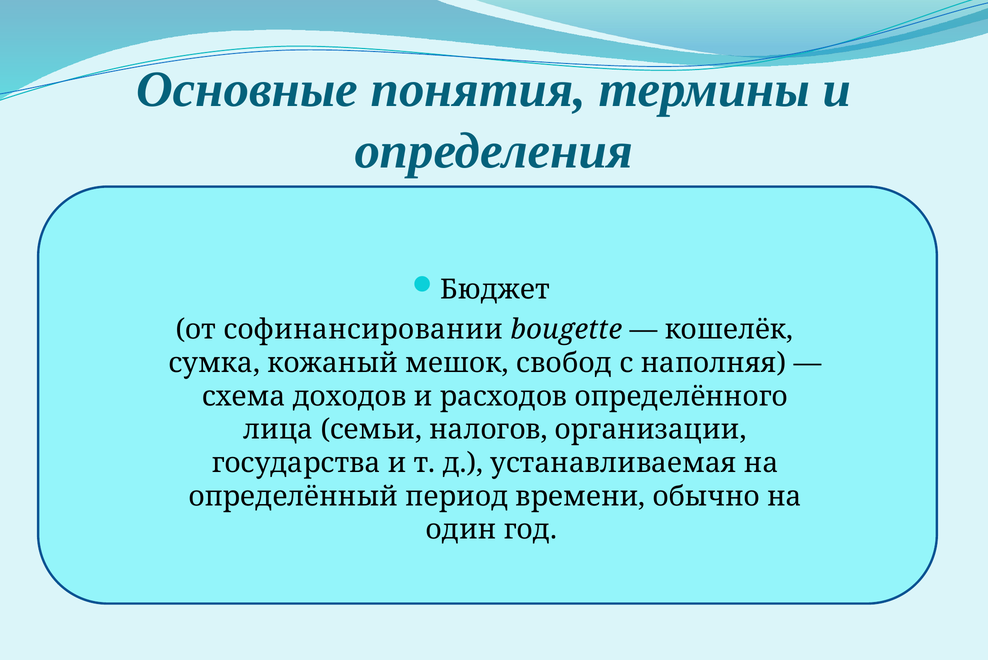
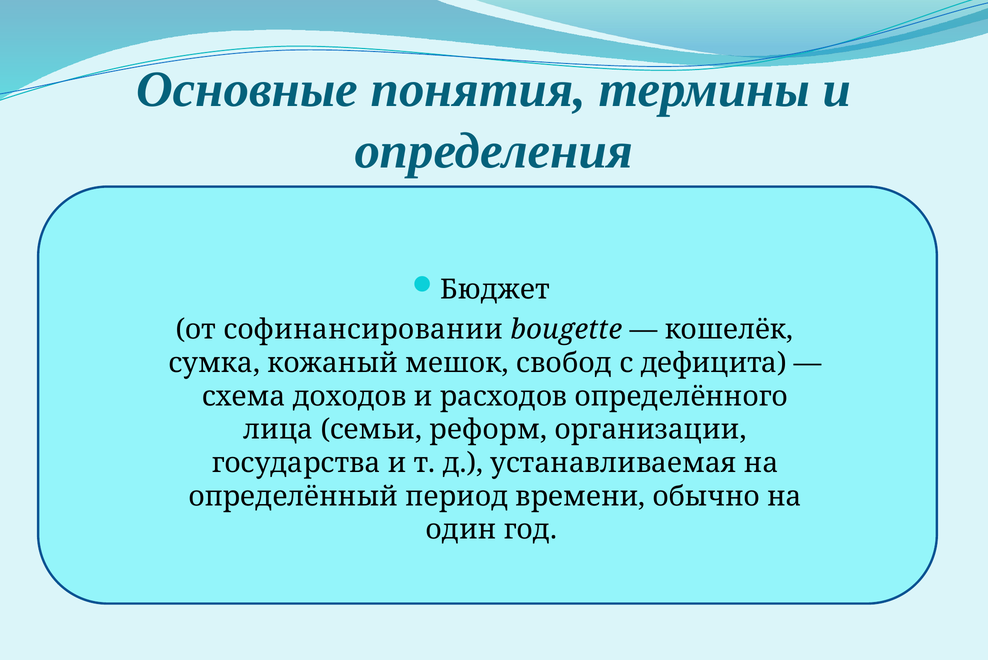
наполняя: наполняя -> дефицита (714, 363)
налогов: налогов -> реформ (488, 430)
